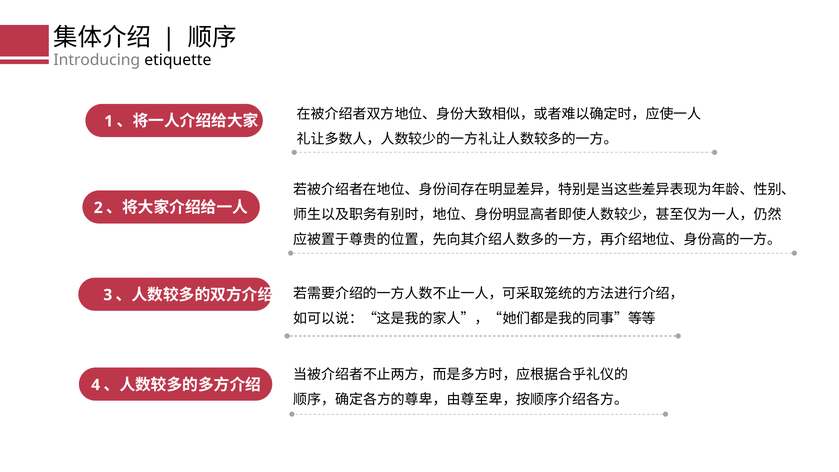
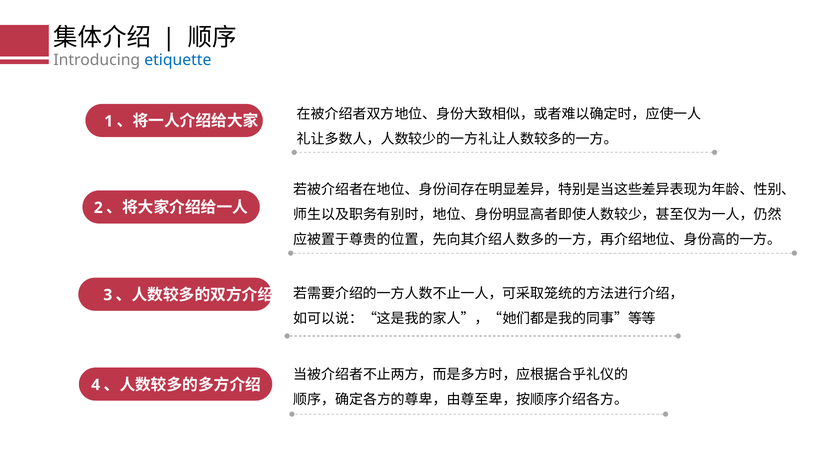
etiquette colour: black -> blue (178, 60)
